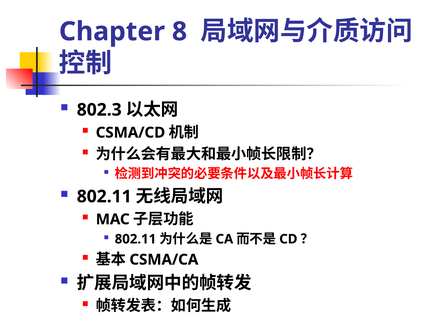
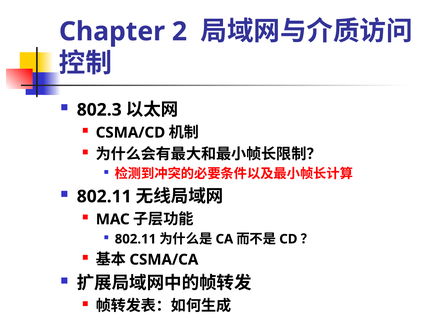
8: 8 -> 2 (179, 32)
